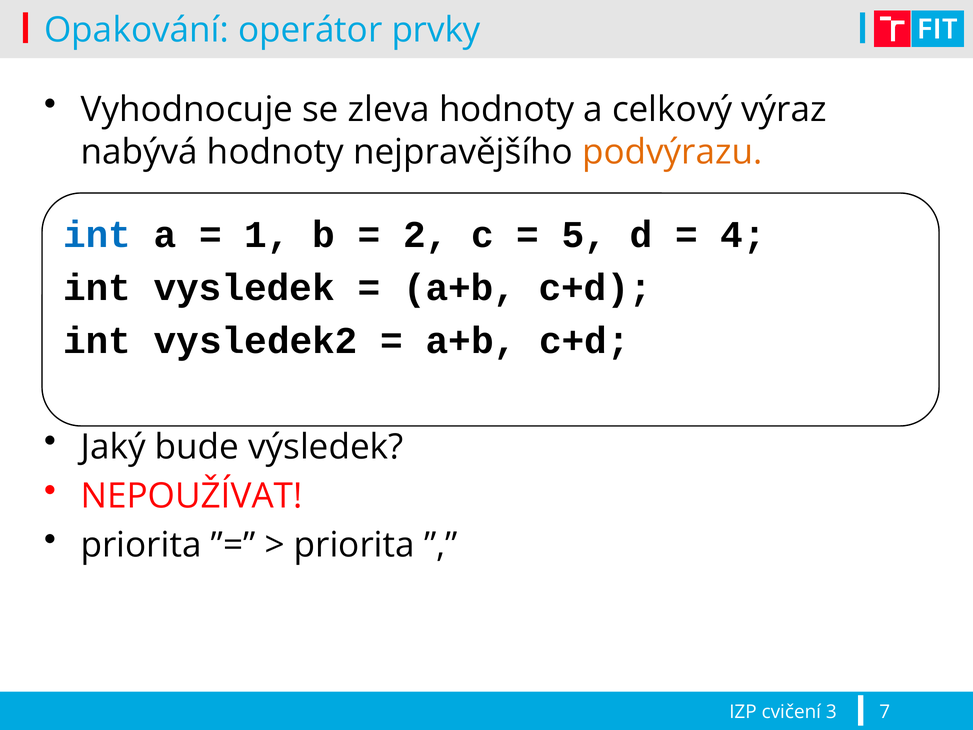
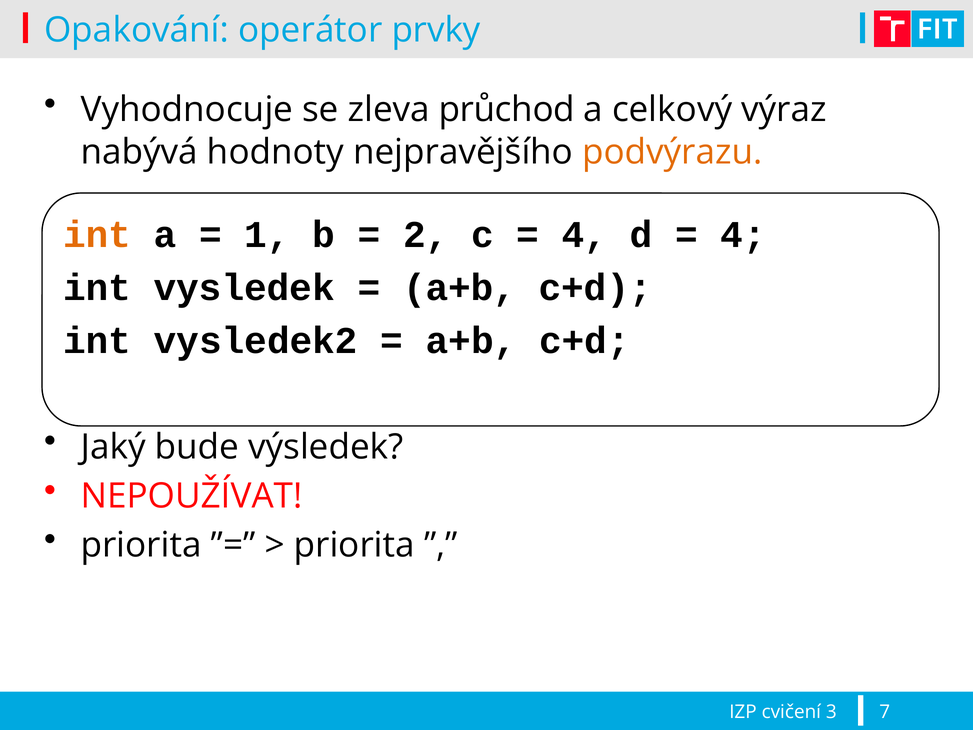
zleva hodnoty: hodnoty -> průchod (507, 110)
int colour: blue -> orange (97, 235)
5: 5 -> 4 (584, 235)
